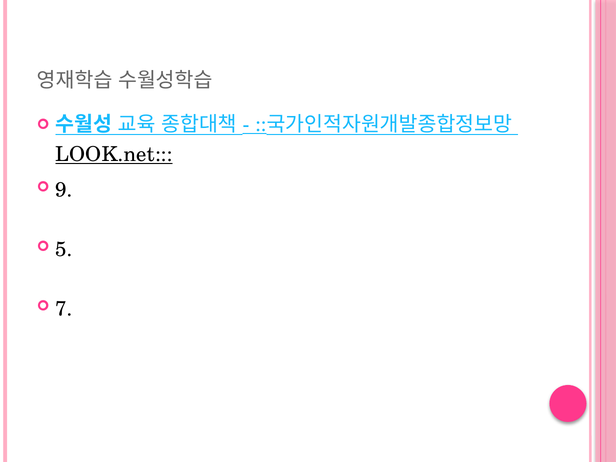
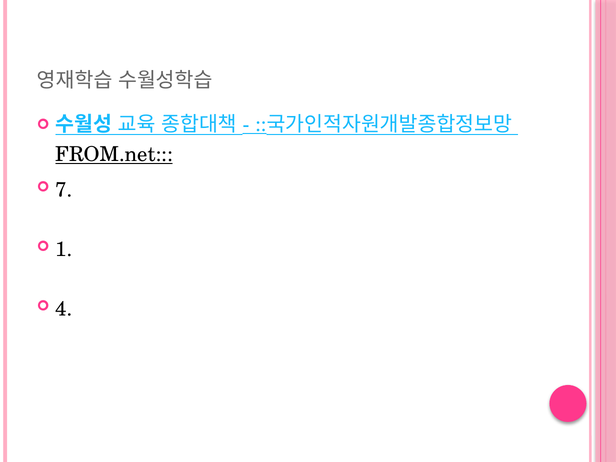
LOOK.net: LOOK.net -> FROM.net (114, 155)
9: 9 -> 7 (64, 190)
5: 5 -> 1 (64, 249)
7: 7 -> 4 (64, 309)
